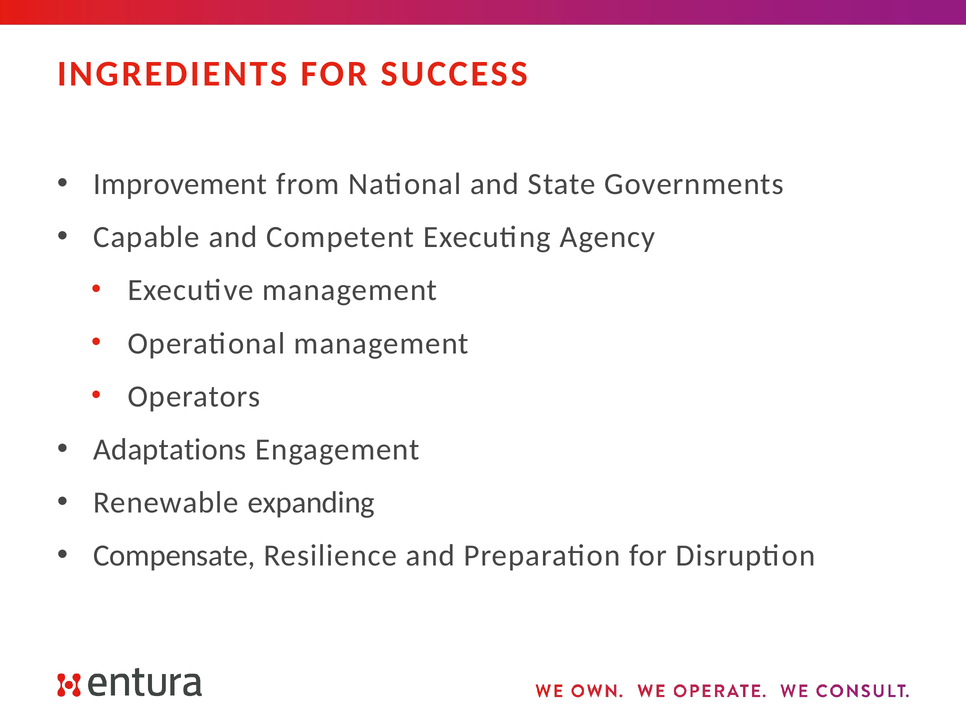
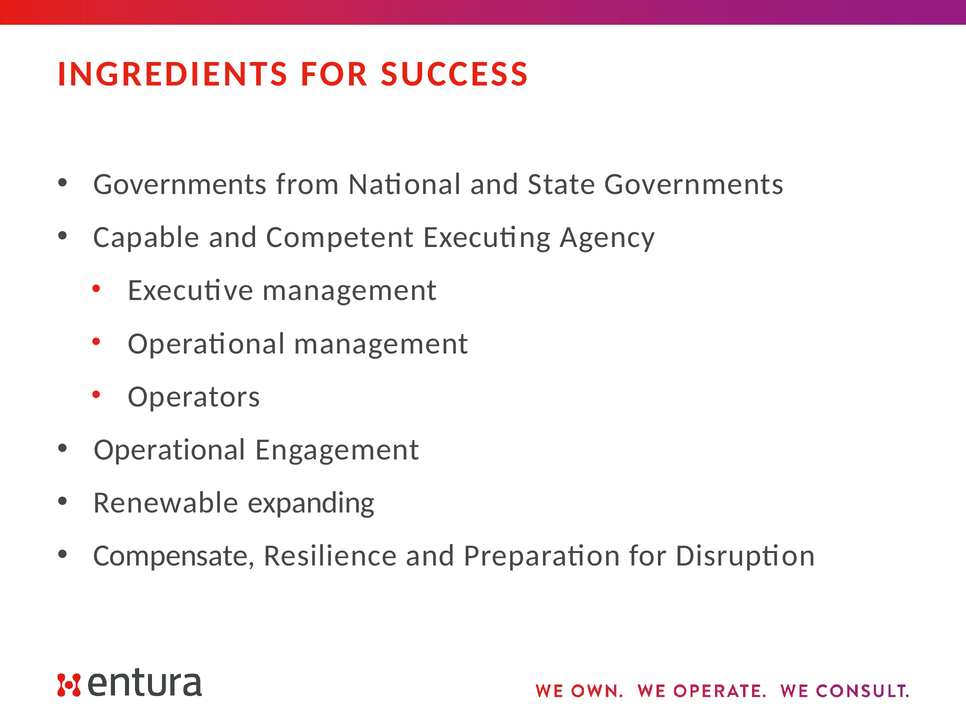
Improvement: Improvement -> Governments (180, 184)
Adaptations: Adaptations -> Operational (170, 450)
